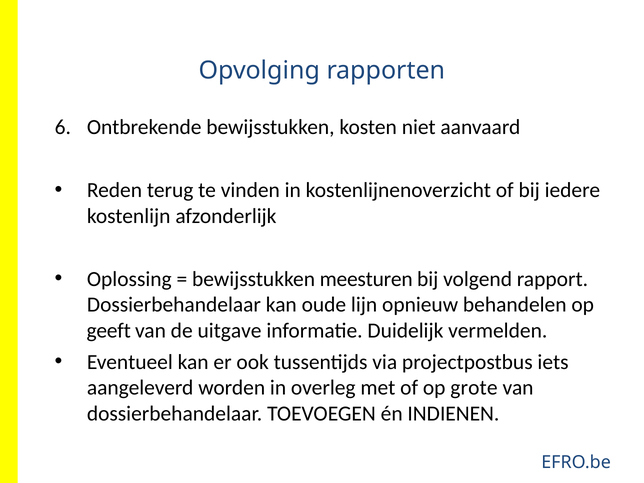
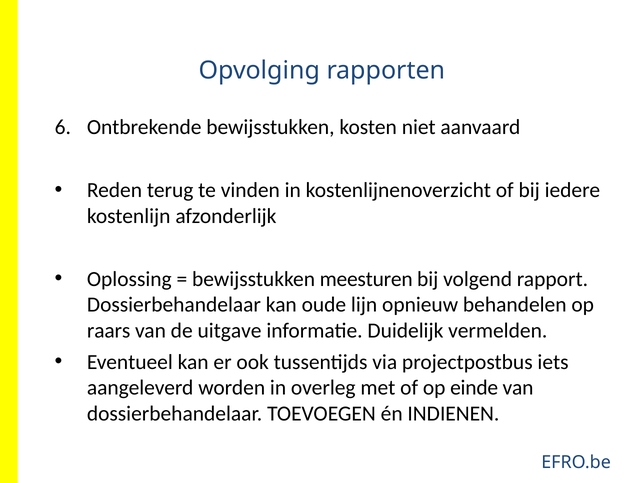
geeft: geeft -> raars (109, 331)
grote: grote -> einde (474, 388)
